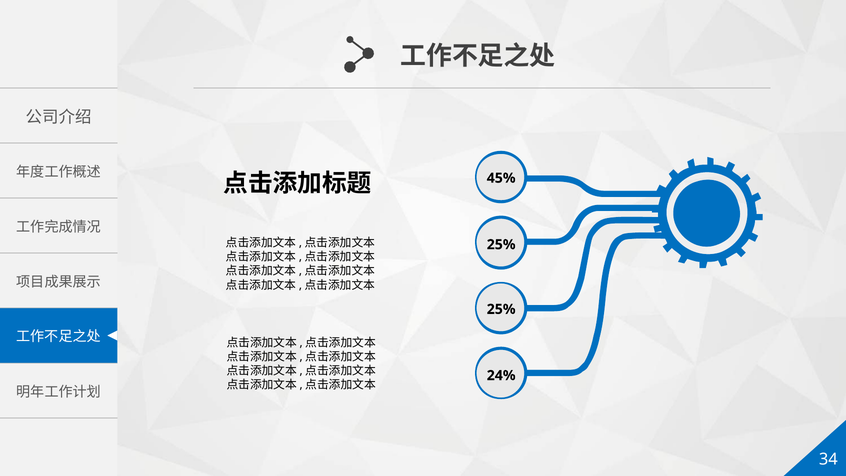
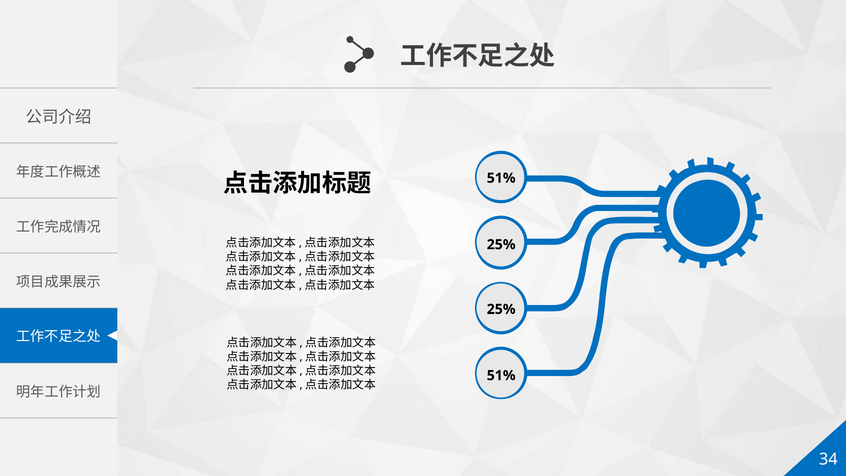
45%: 45% -> 51% (501, 178)
24%: 24% -> 51% (501, 375)
